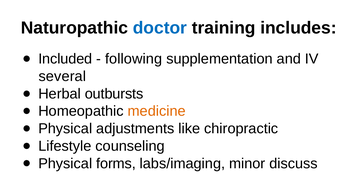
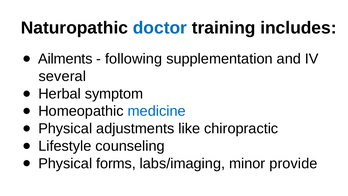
Included: Included -> Ailments (65, 59)
outbursts: outbursts -> symptom (114, 94)
medicine colour: orange -> blue (157, 111)
discuss: discuss -> provide (293, 163)
